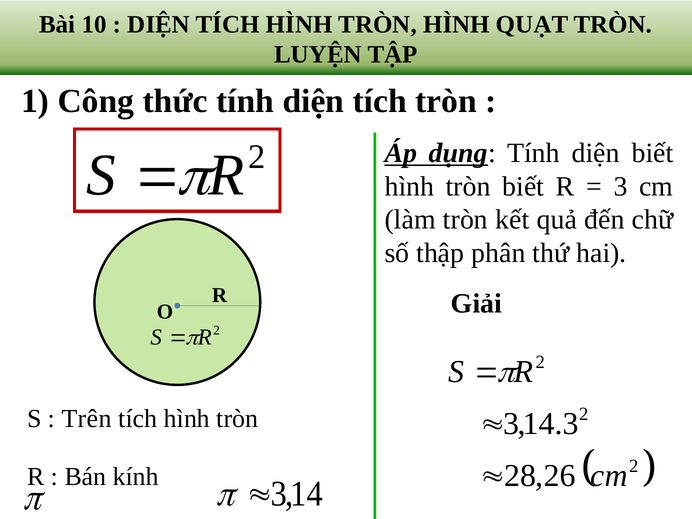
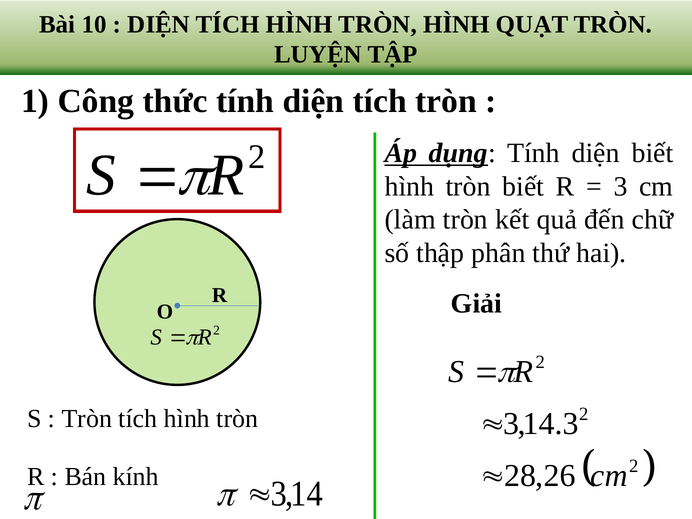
Trên: Trên -> Tròn (87, 419)
